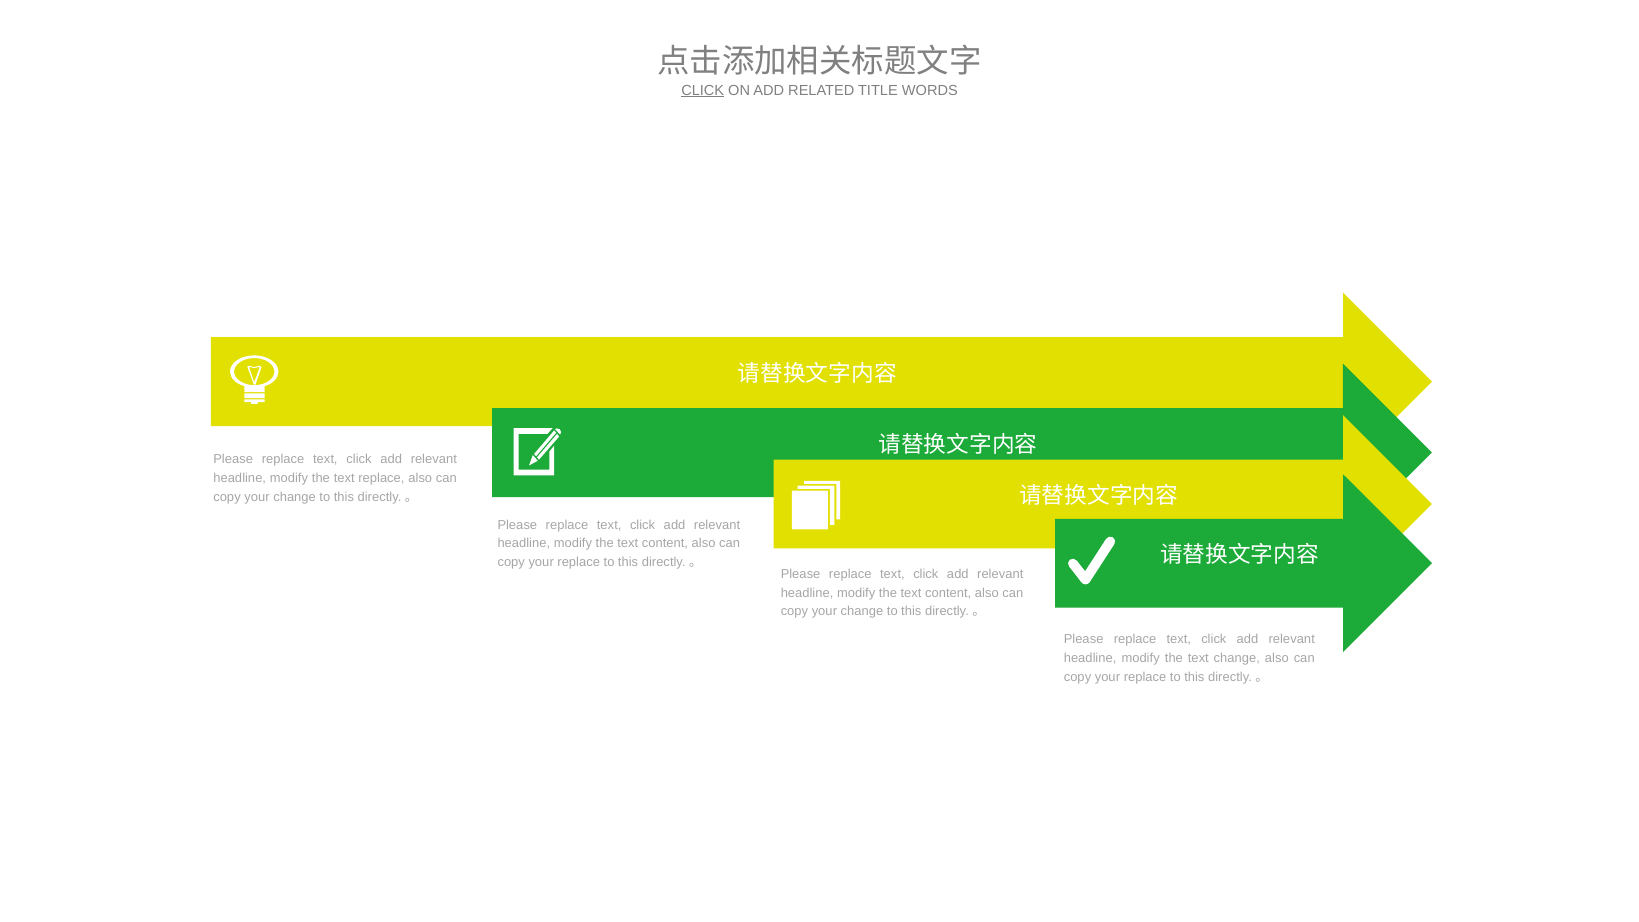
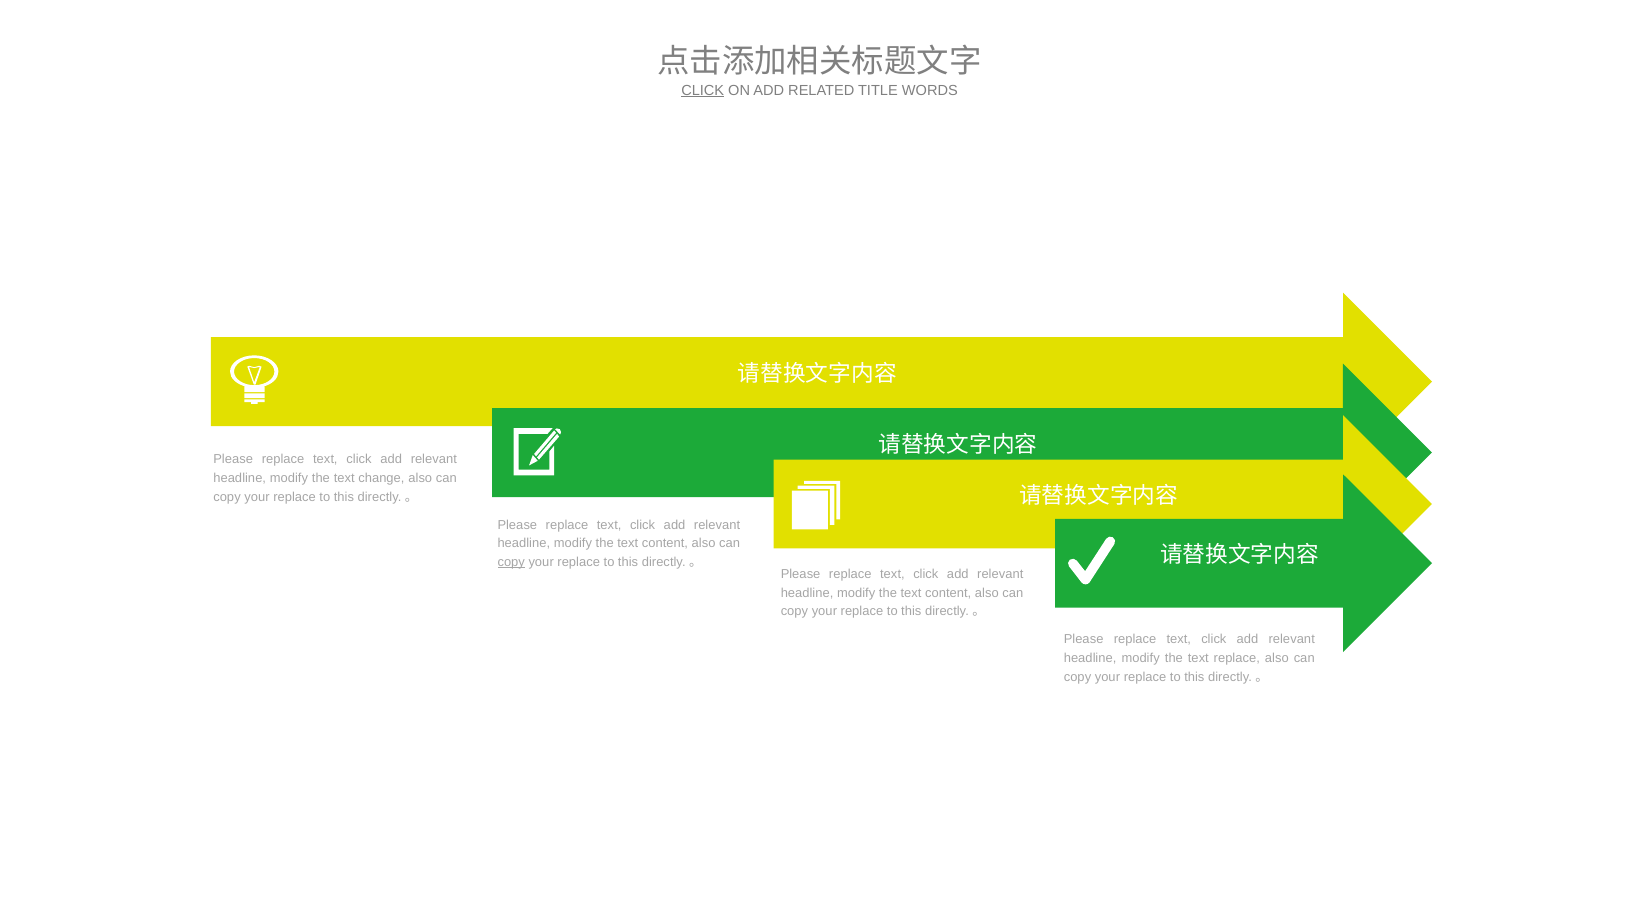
text replace: replace -> change (381, 478)
change: change -> replace (295, 497)
copy underline: none -> present (511, 562)
change: change -> replace (862, 612)
text change: change -> replace (1237, 658)
